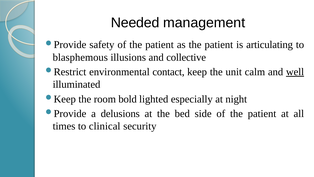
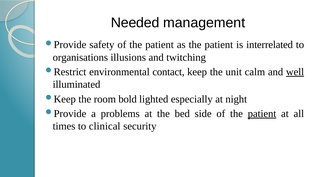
articulating: articulating -> interrelated (270, 45)
blasphemous: blasphemous -> organisations (80, 57)
collective: collective -> twitching (186, 57)
delusions: delusions -> problems (120, 113)
patient underline: none -> present (262, 113)
